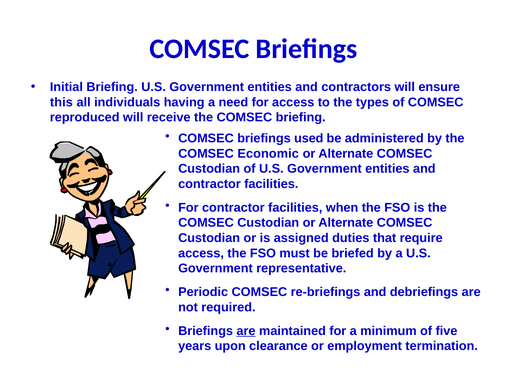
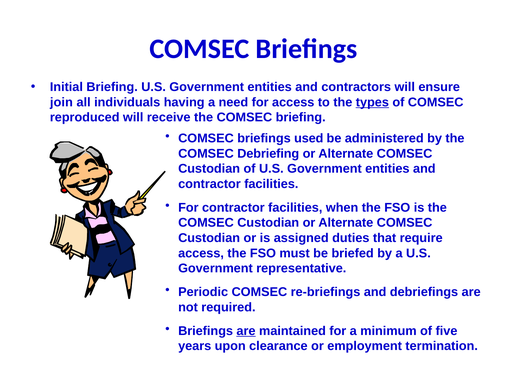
this: this -> join (61, 102)
types underline: none -> present (372, 102)
Economic: Economic -> Debriefing (268, 154)
